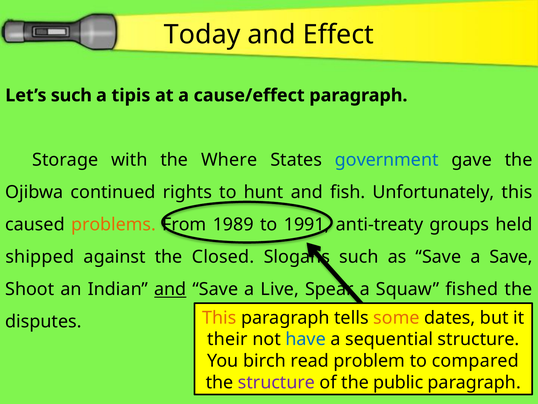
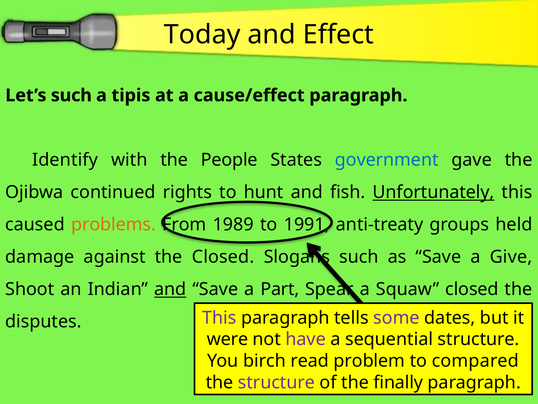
Storage: Storage -> Identify (65, 160)
Where: Where -> People (229, 160)
Unfortunately underline: none -> present (433, 192)
shipped: shipped -> damage (40, 257)
a Save: Save -> Give (511, 257)
Live: Live -> Part (280, 289)
Squaw fished: fished -> closed (472, 289)
This colour: orange -> purple (219, 317)
some colour: orange -> purple (396, 317)
their: their -> were (228, 339)
have colour: blue -> purple (306, 339)
public: public -> finally (398, 382)
